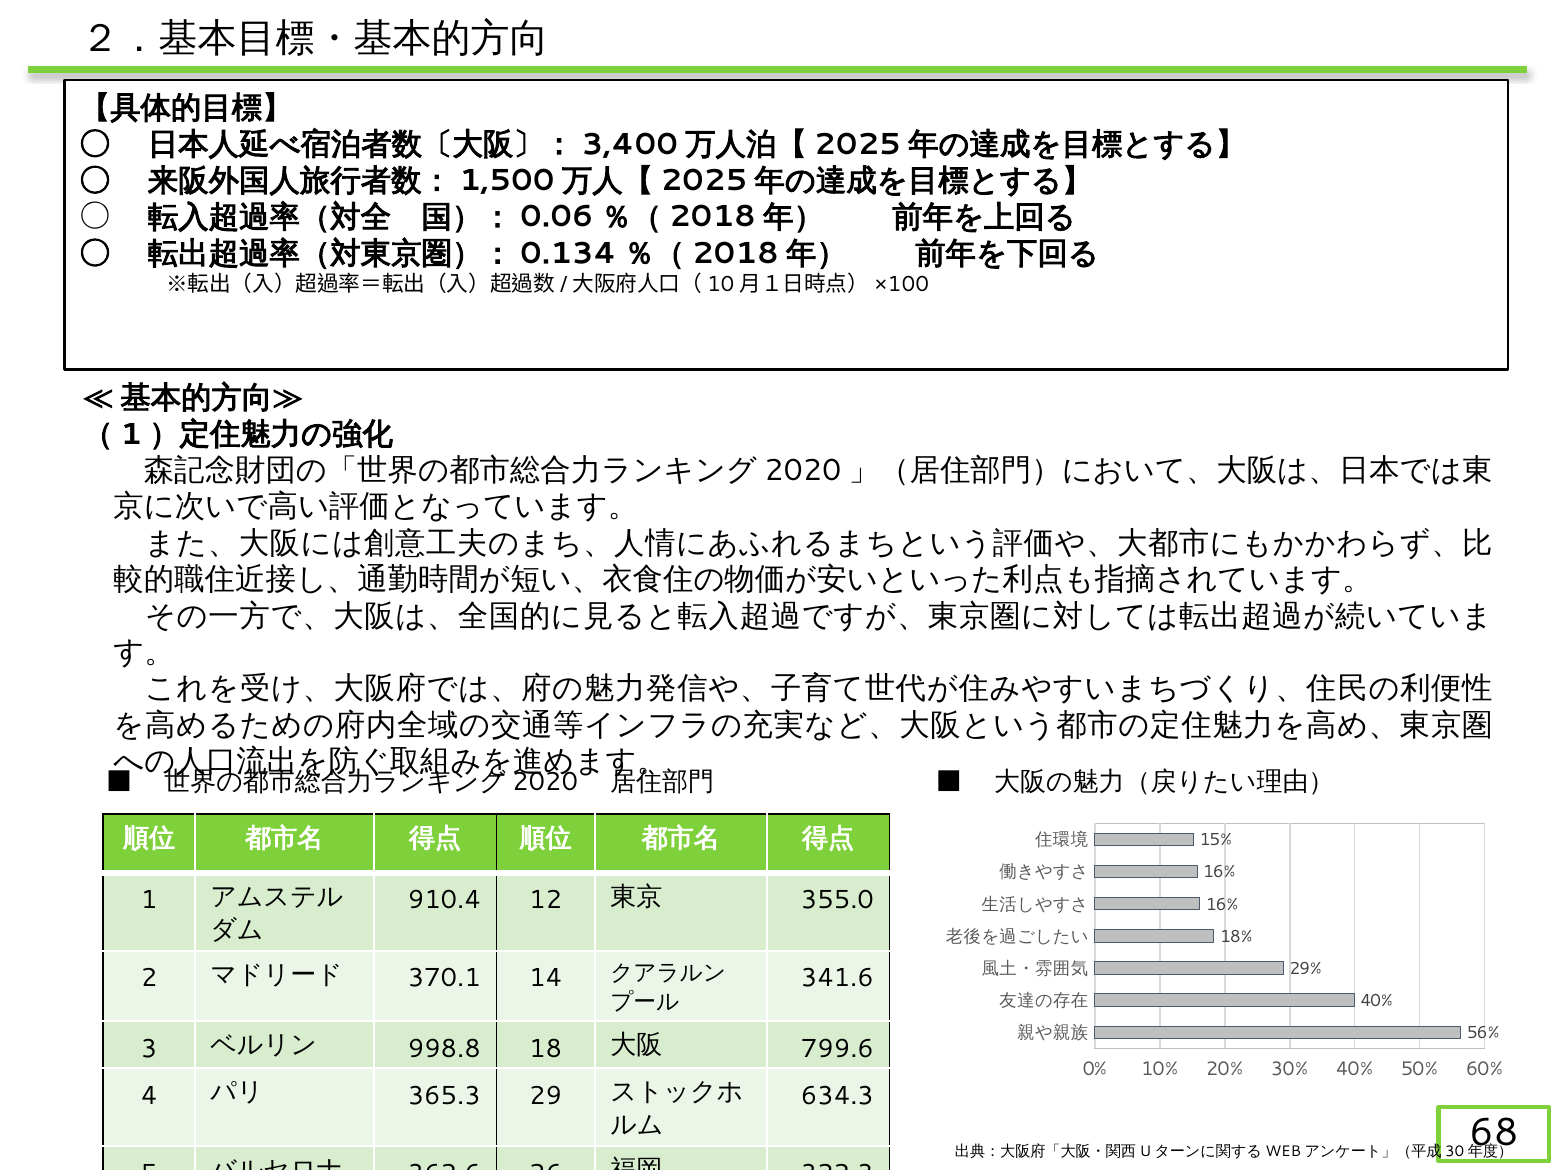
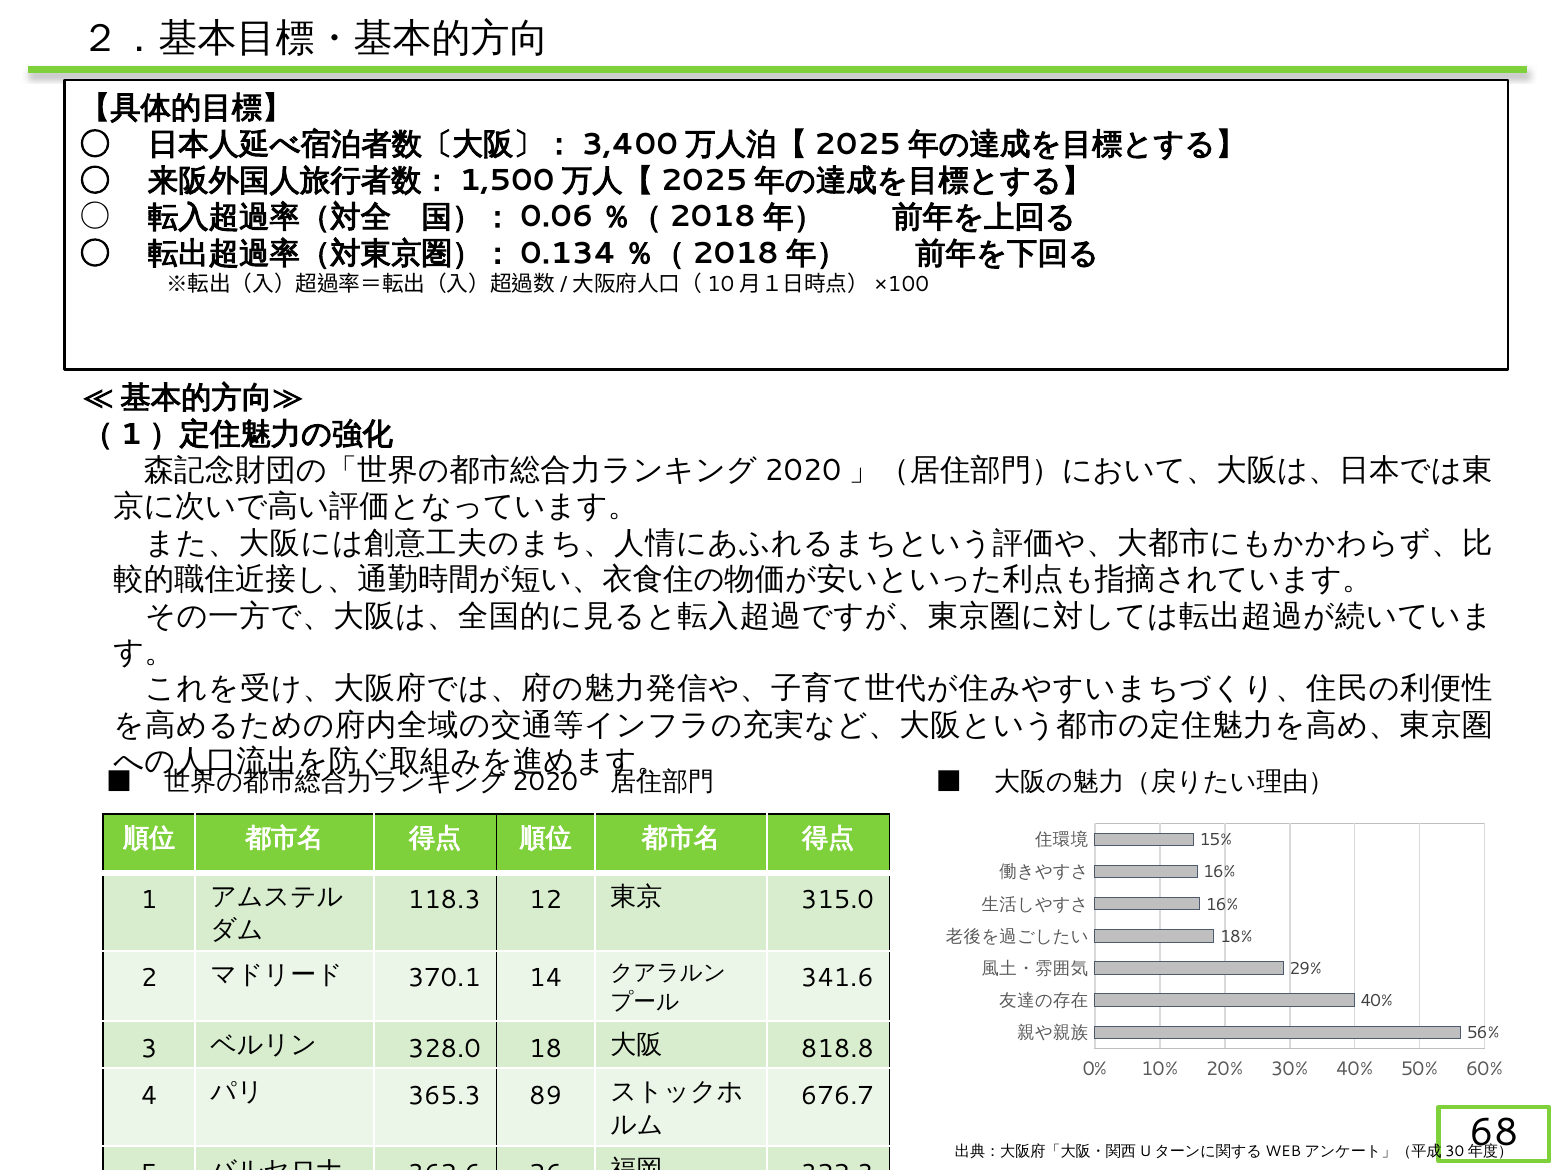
910.4: 910.4 -> 118.3 (444, 900)
355.0: 355.0 -> 315.0 (837, 900)
998.8: 998.8 -> 328.0 (444, 1049)
799.6: 799.6 -> 818.8 (837, 1049)
29: 29 -> 89 (546, 1095)
634.3: 634.3 -> 676.7 (837, 1095)
